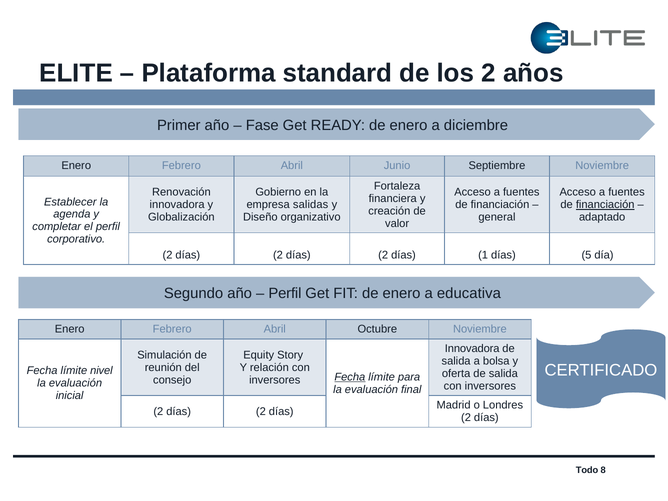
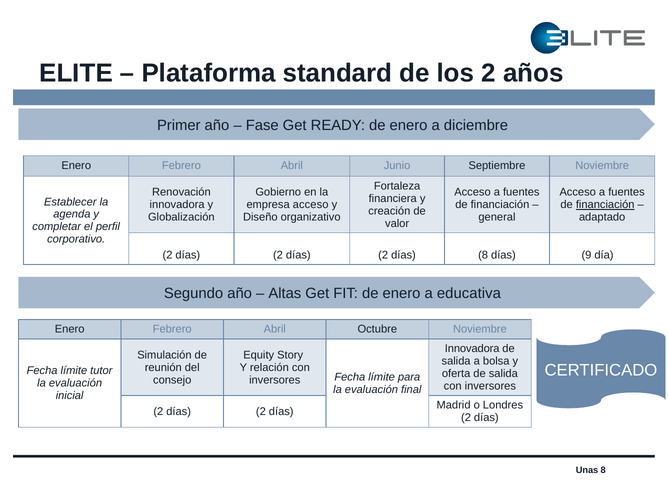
empresa salidas: salidas -> acceso (311, 205)
días 1: 1 -> 8 (483, 255)
5: 5 -> 9 (586, 255)
Perfil: Perfil -> Altas (285, 294)
nivel: nivel -> tutor (101, 371)
Fecha underline: present -> none (350, 377)
Todo: Todo -> Unas (587, 470)
